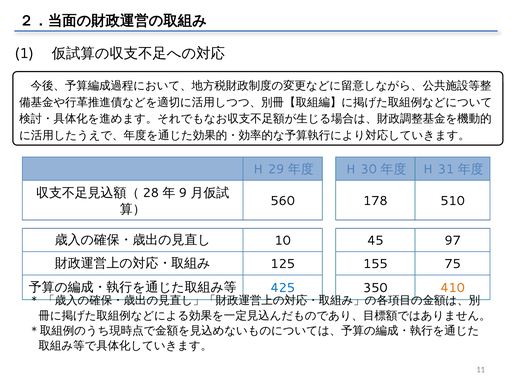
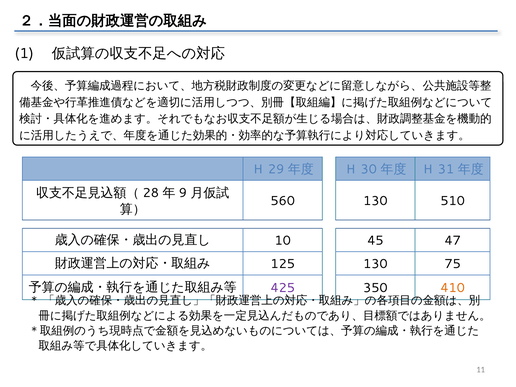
560 178: 178 -> 130 (375, 201)
97: 97 -> 47 (453, 241)
125 155: 155 -> 130 (375, 264)
425 colour: blue -> purple (283, 288)
